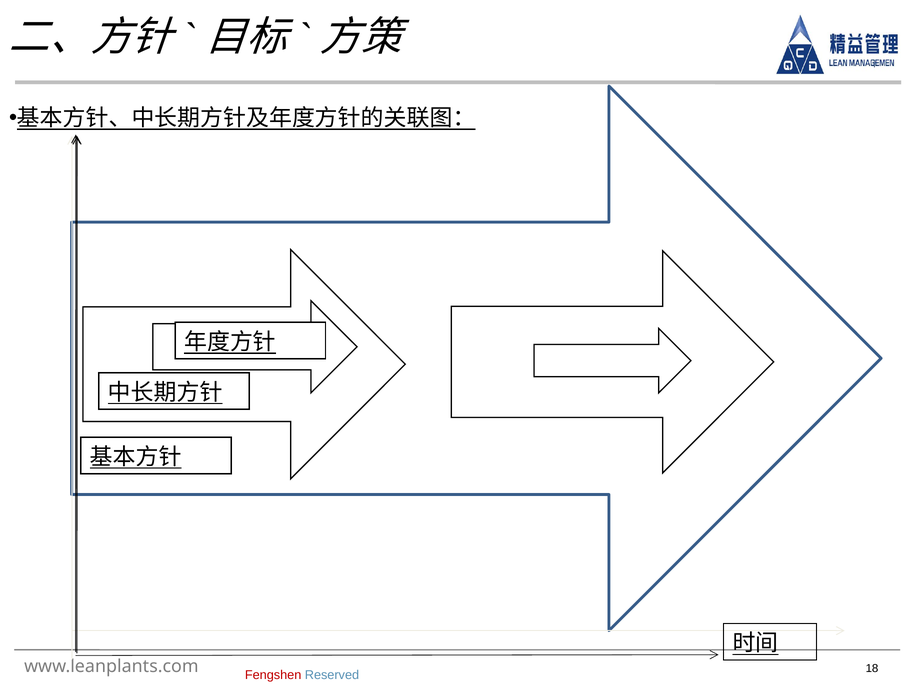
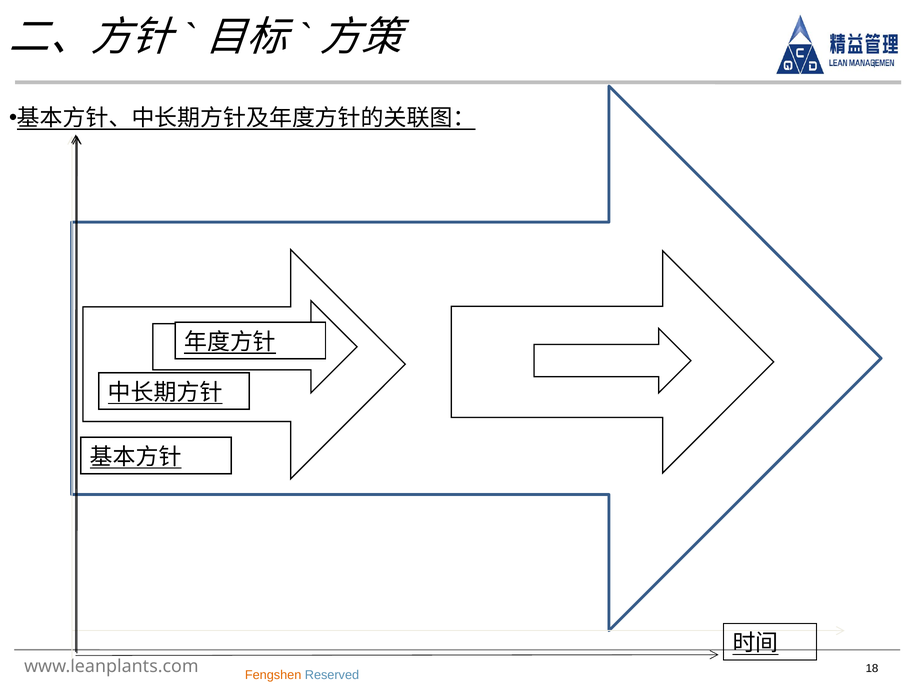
Fengshen colour: red -> orange (273, 675)
